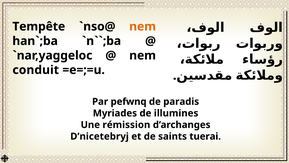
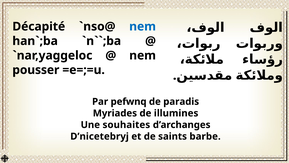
Tempête: Tempête -> Décapité (39, 26)
nem colour: orange -> blue (143, 26)
conduit: conduit -> pousser (36, 70)
rémission: rémission -> souhaites (126, 124)
tuerai: tuerai -> barbe (205, 136)
